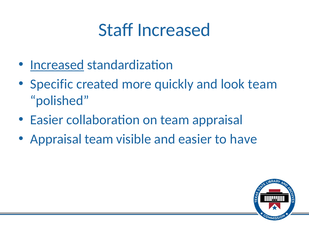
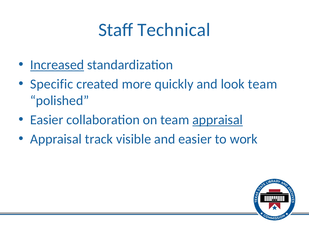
Staff Increased: Increased -> Technical (174, 30)
appraisal underline: none -> present (218, 120)
Appraisal team: team -> track (99, 139)
have: have -> work (244, 139)
